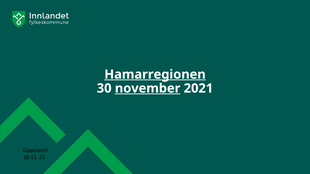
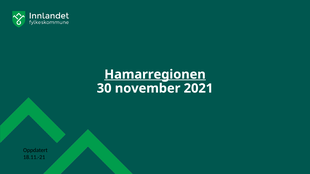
november underline: present -> none (148, 89)
